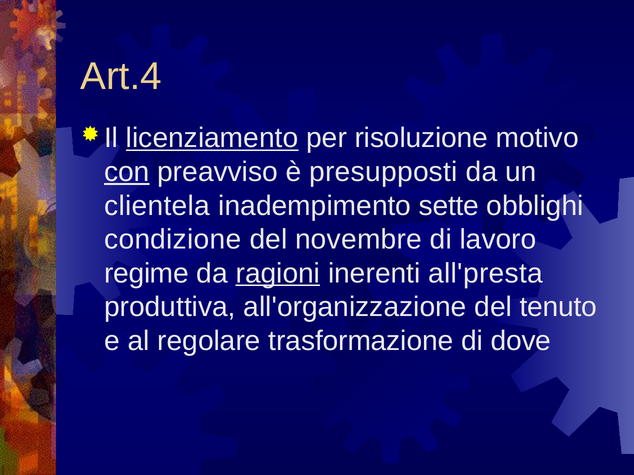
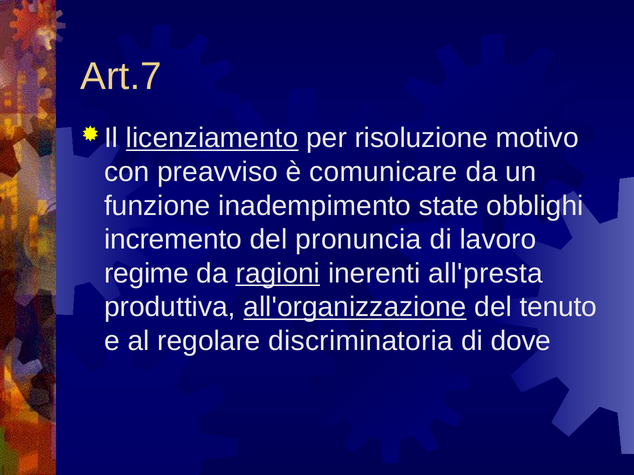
Art.4: Art.4 -> Art.7 (121, 77)
con underline: present -> none (127, 172)
presupposti: presupposti -> comunicare (383, 172)
clientela: clientela -> funzione (157, 206)
sette: sette -> state (449, 206)
condizione: condizione -> incremento (173, 240)
novembre: novembre -> pronuncia (358, 240)
all'organizzazione underline: none -> present (355, 307)
trasformazione: trasformazione -> discriminatoria (361, 341)
